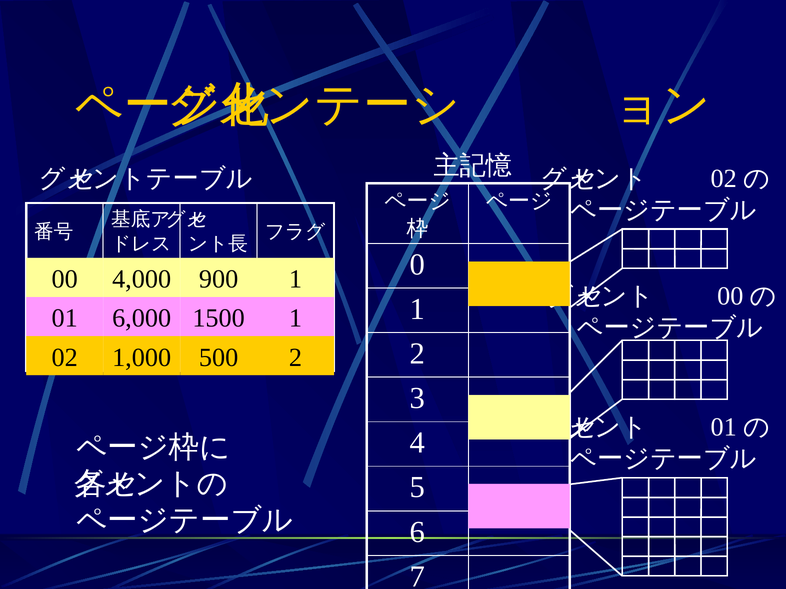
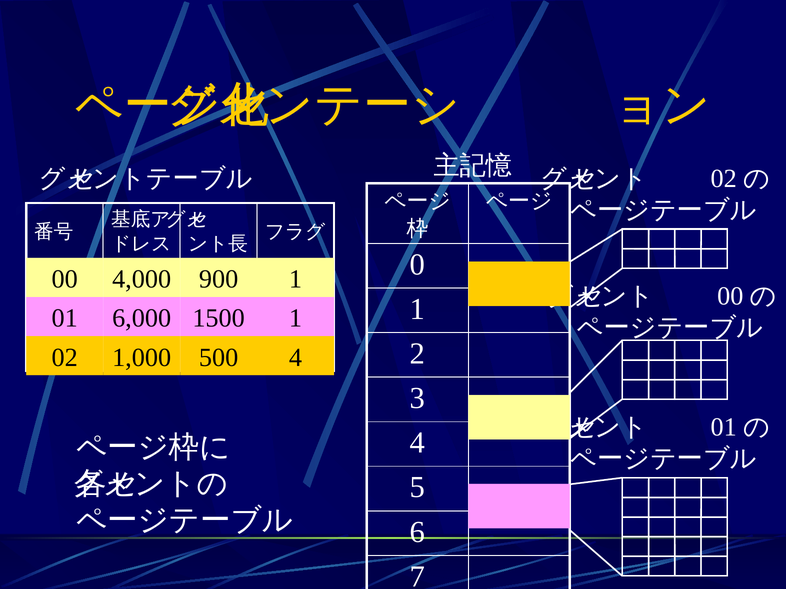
2: 2 -> 4 (296, 358)
